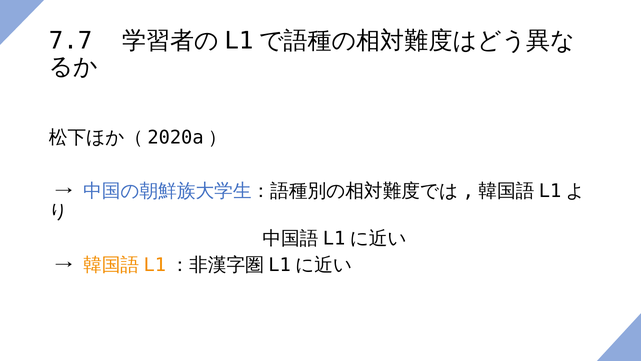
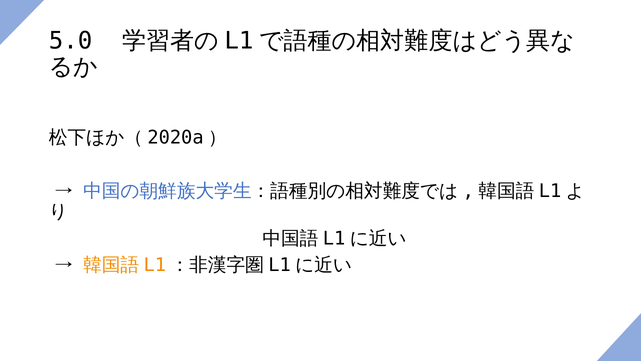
7.7: 7.7 -> 5.0 (71, 41)
